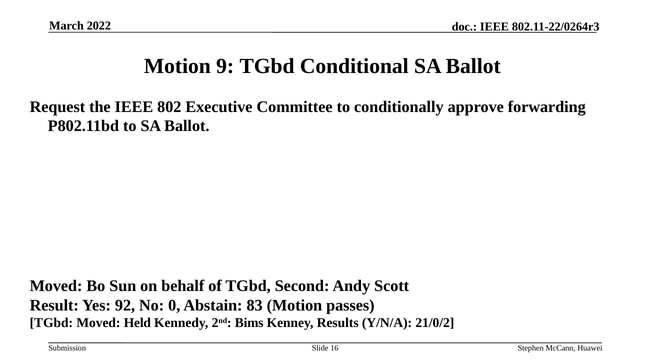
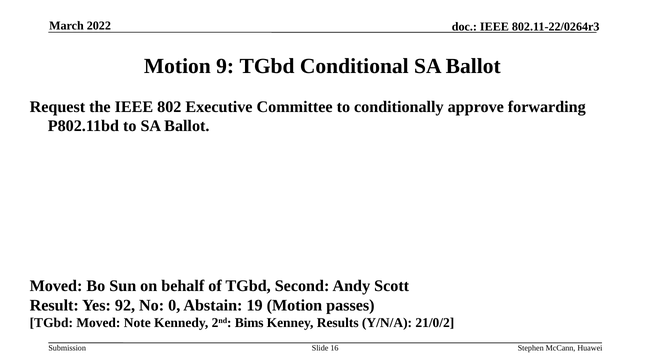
83: 83 -> 19 (255, 305)
Held: Held -> Note (137, 323)
